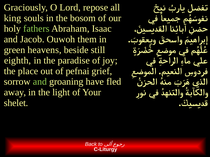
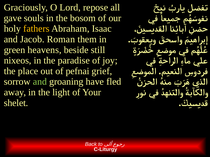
king: king -> gave (13, 18)
fathers colour: light green -> yellow (36, 29)
Ouwoh: Ouwoh -> Roman (61, 39)
eighth: eighth -> nixeos (18, 61)
